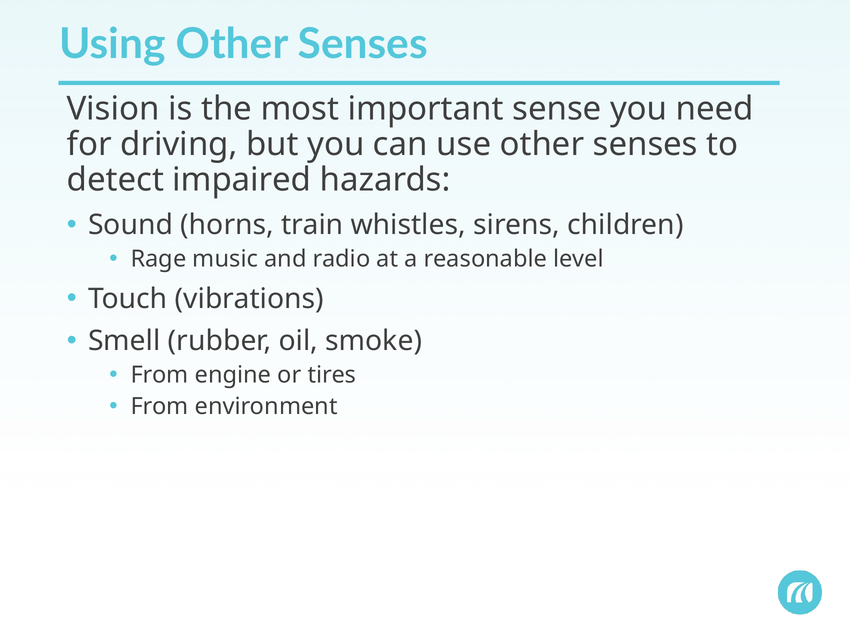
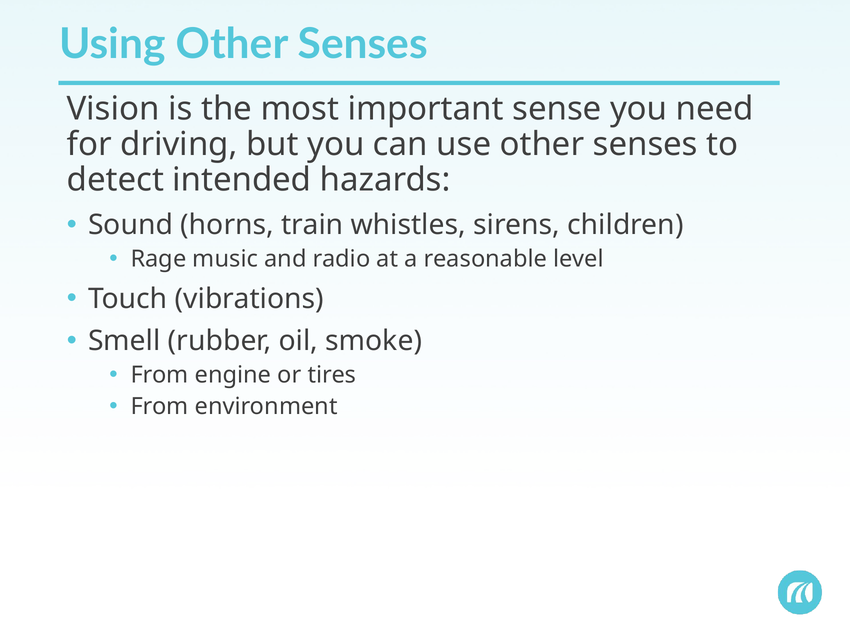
impaired: impaired -> intended (242, 180)
